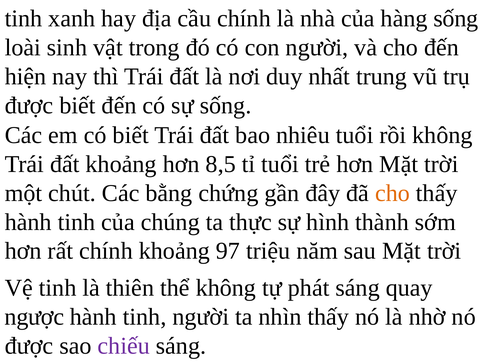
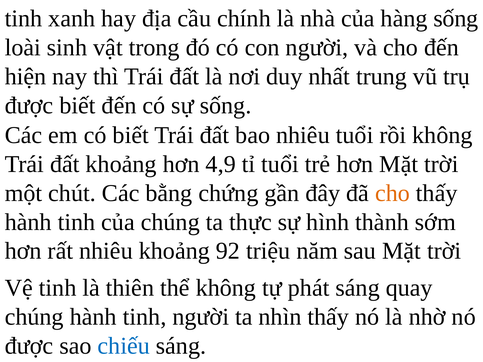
8,5: 8,5 -> 4,9 (221, 164)
rất chính: chính -> nhiêu (106, 251)
97: 97 -> 92 (228, 251)
ngược: ngược -> chúng (34, 317)
chiếu colour: purple -> blue (124, 346)
